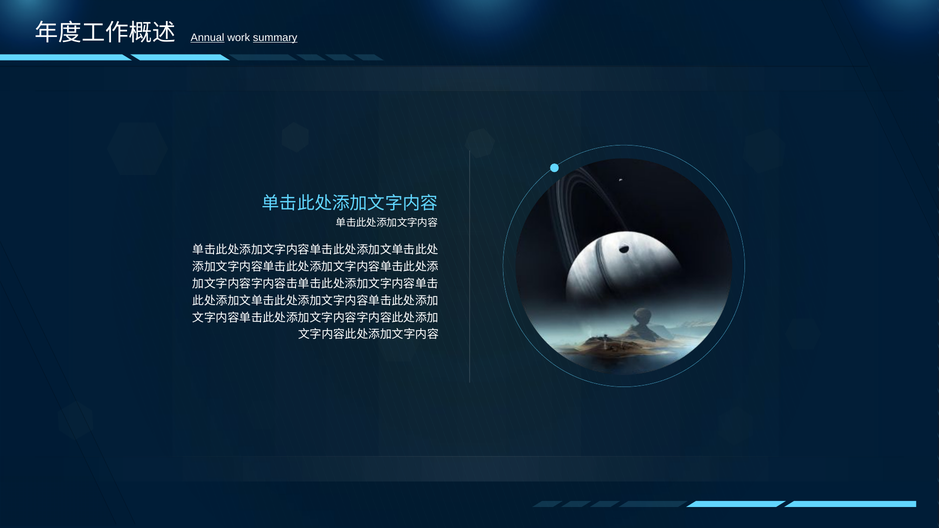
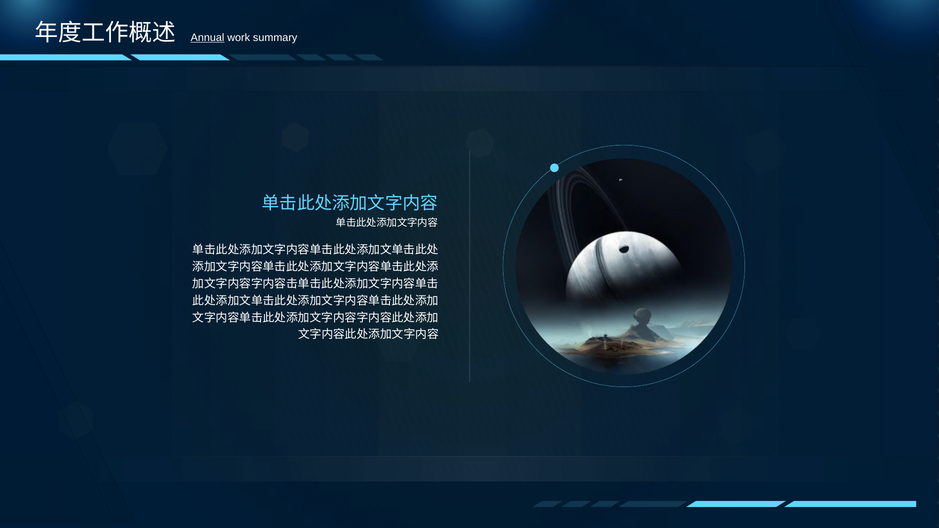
summary underline: present -> none (275, 38)
